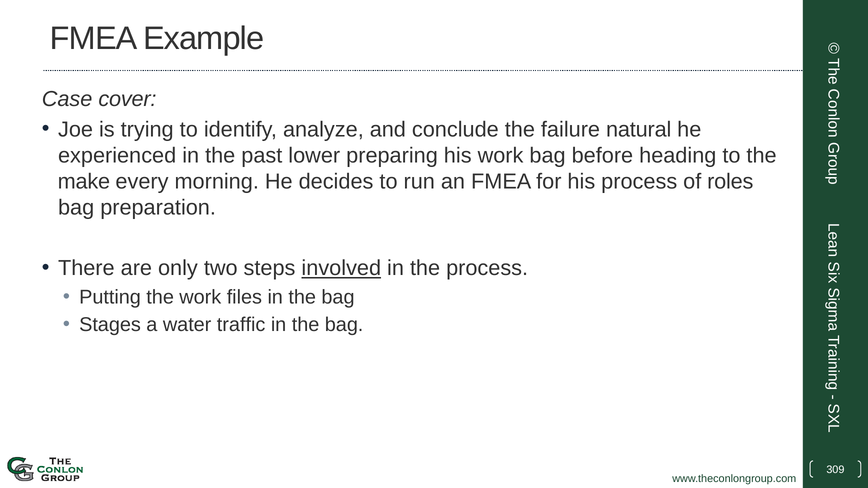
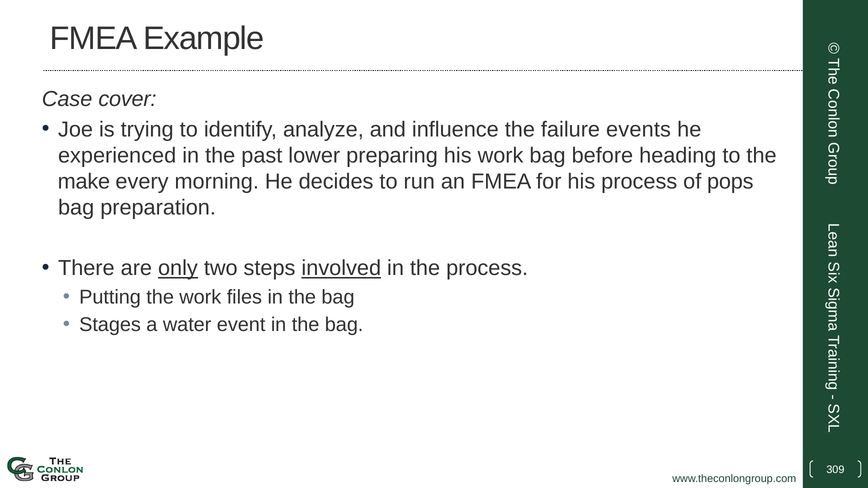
conclude: conclude -> influence (455, 130)
natural: natural -> events (639, 130)
roles: roles -> pops (730, 182)
only underline: none -> present (178, 268)
traffic: traffic -> event (241, 325)
